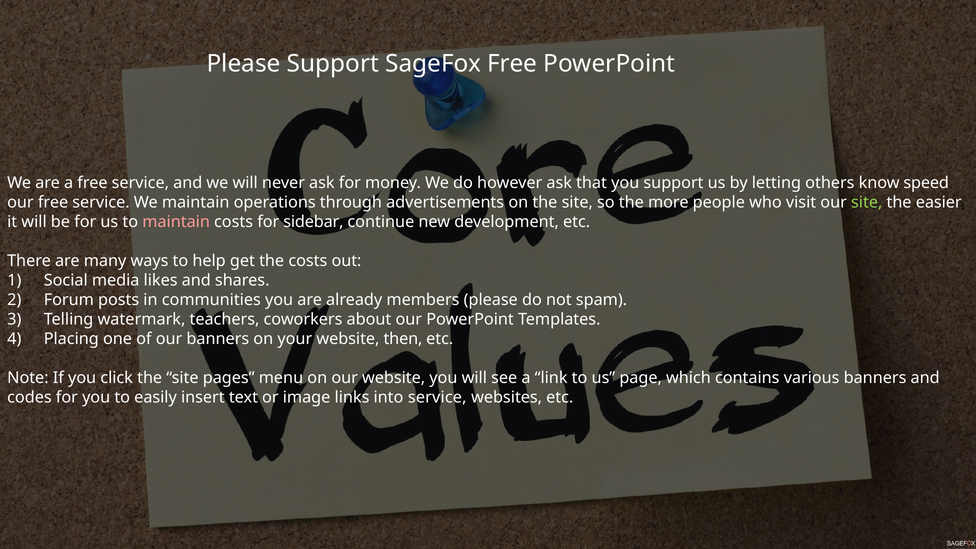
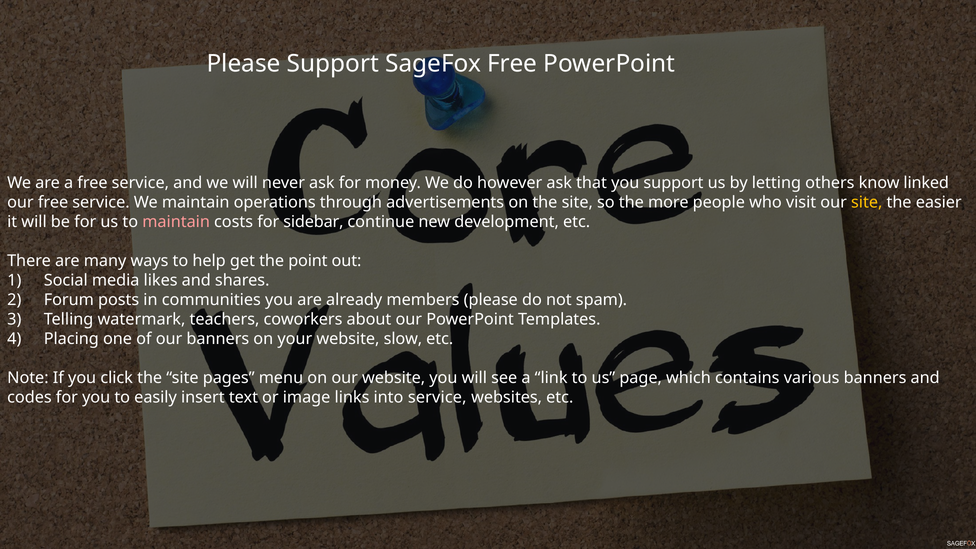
speed: speed -> linked (926, 183)
site colour: light green -> yellow (867, 202)
the costs: costs -> point (308, 261)
then: then -> slow (403, 339)
